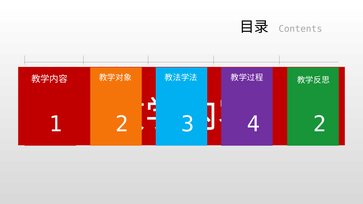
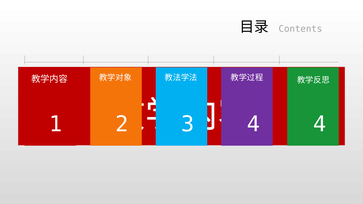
2: 2 -> 4 (320, 124)
